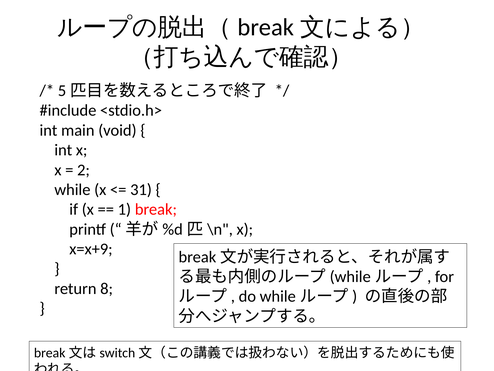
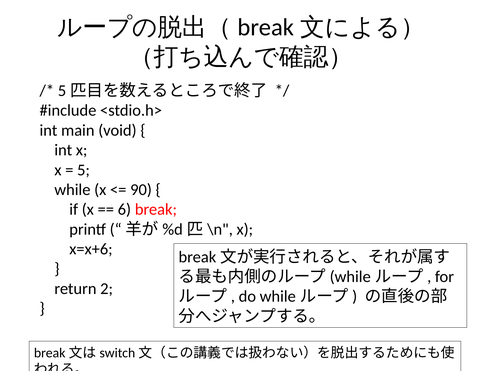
2: 2 -> 5 (83, 170)
31: 31 -> 90 (141, 189)
1: 1 -> 6 (124, 209)
x=x+9: x=x+9 -> x=x+6 (91, 249)
8: 8 -> 2 (107, 288)
